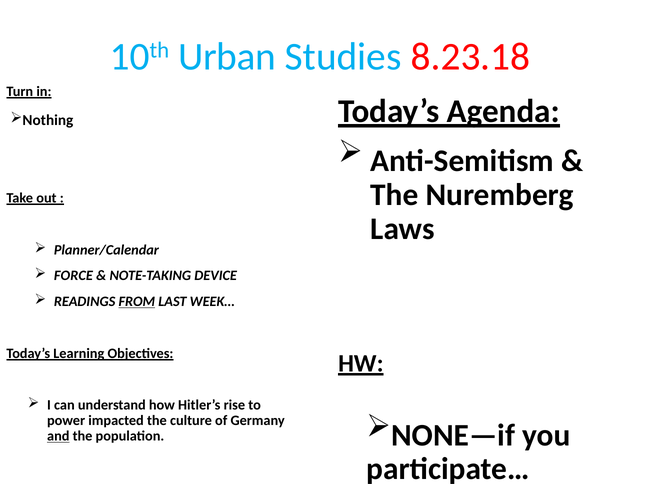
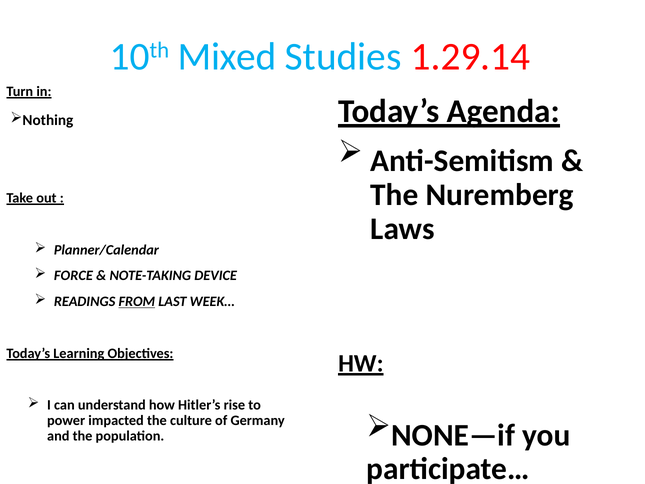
Urban: Urban -> Mixed (227, 56)
8.23.18: 8.23.18 -> 1.29.14 (471, 56)
and underline: present -> none (58, 436)
